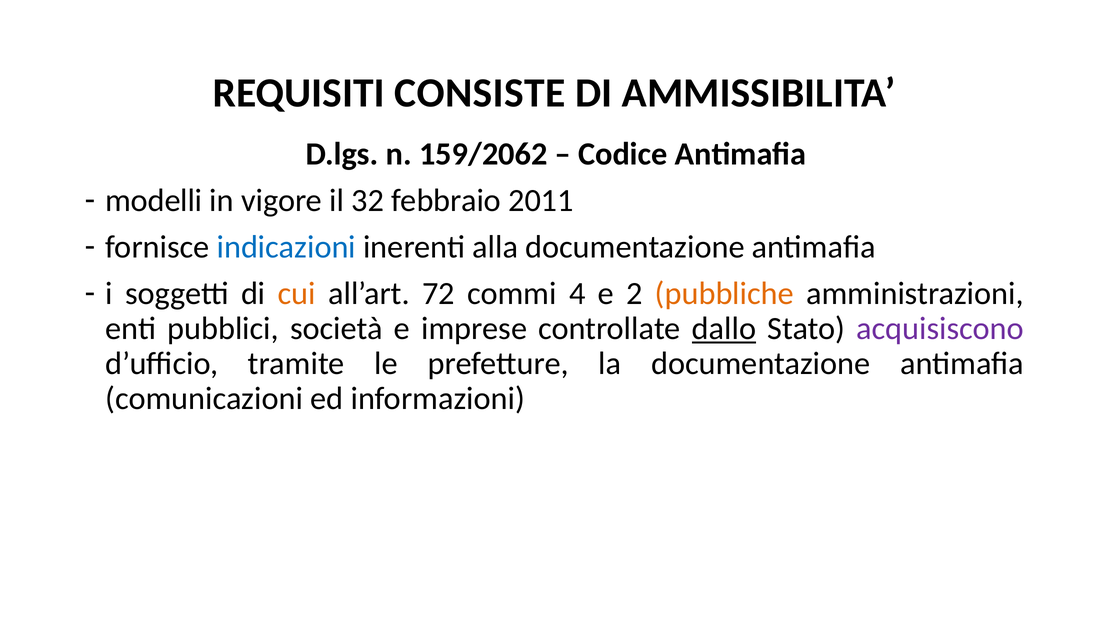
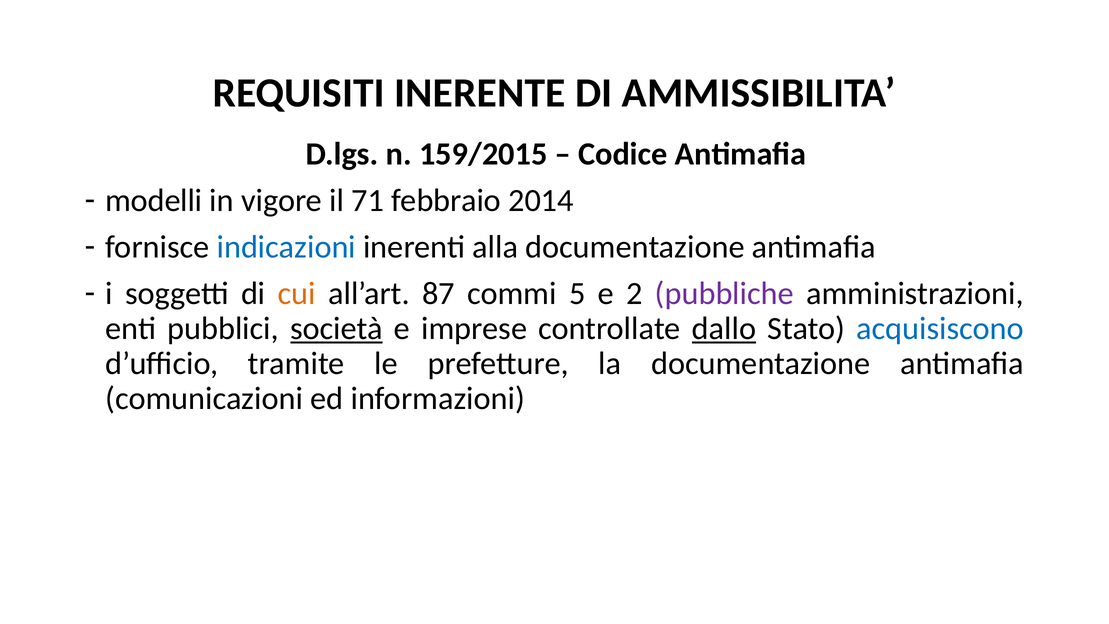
CONSISTE: CONSISTE -> INERENTE (480, 93)
159/2062: 159/2062 -> 159/2015 (483, 154)
32: 32 -> 71 (368, 200)
2011: 2011 -> 2014 (541, 200)
72: 72 -> 87 (439, 293)
4: 4 -> 5 (577, 293)
pubbliche colour: orange -> purple (724, 293)
società underline: none -> present (337, 328)
acquisiscono colour: purple -> blue (940, 328)
